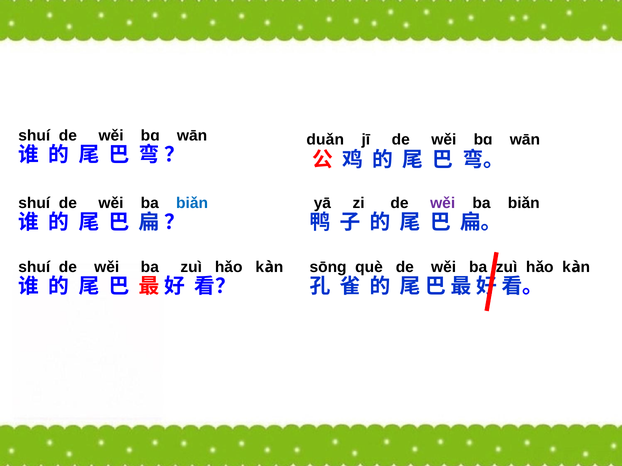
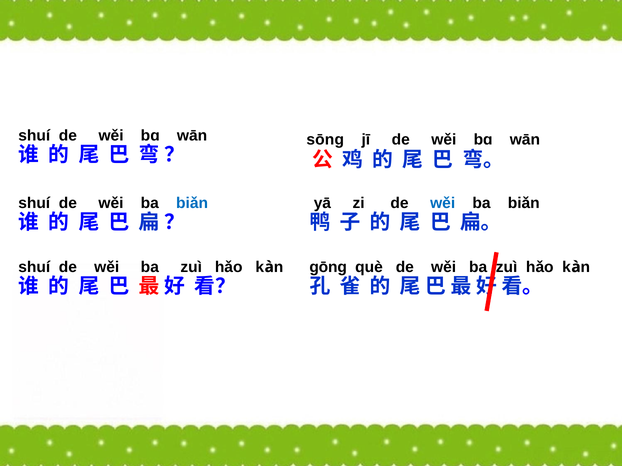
duǎn: duǎn -> sōng (325, 140)
wěi colour: purple -> blue (443, 204)
sōng: sōng -> gōng (328, 267)
